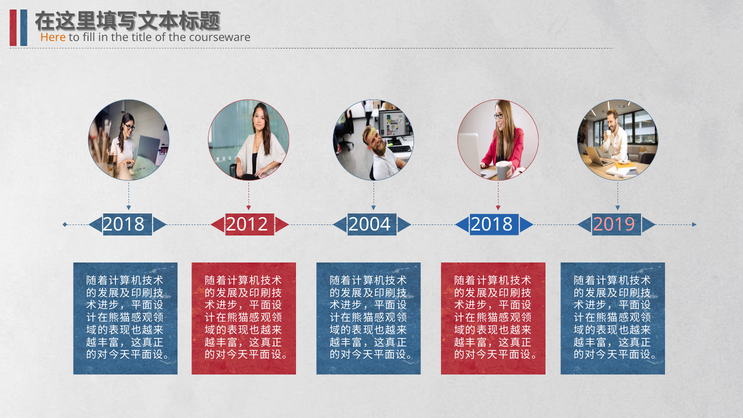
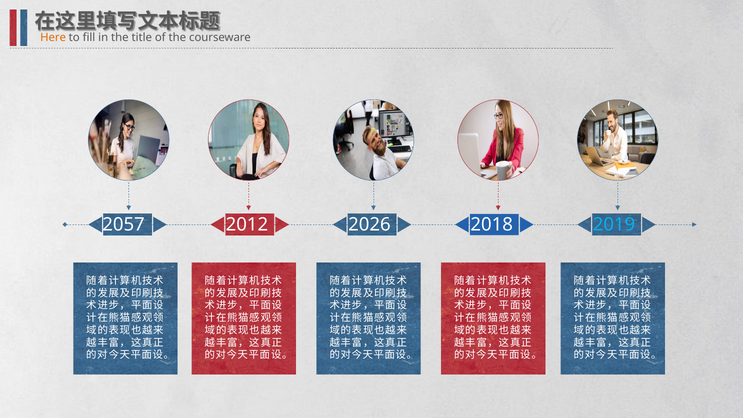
2018: 2018 -> 2057 (124, 225)
2004: 2004 -> 2026 (369, 225)
2019 colour: pink -> light blue (614, 225)
